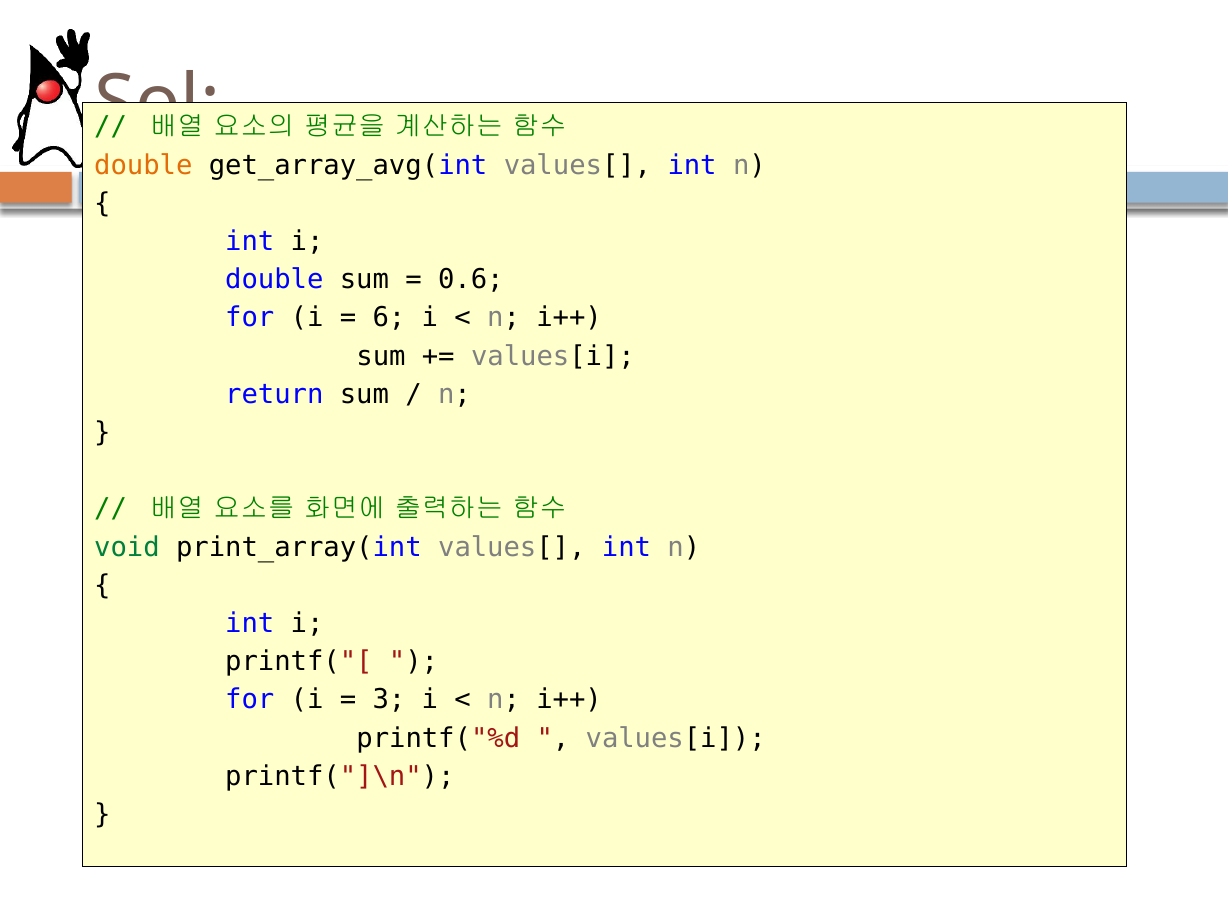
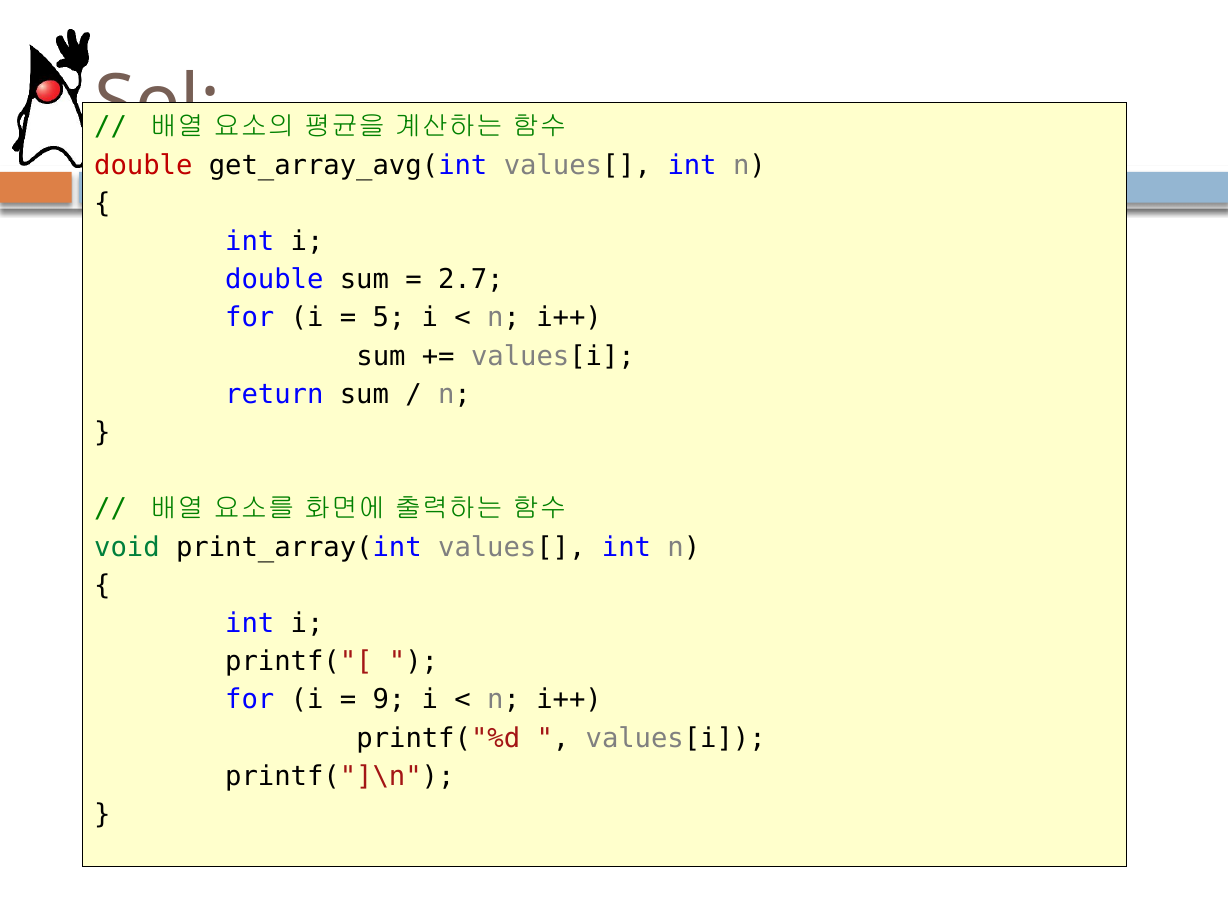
double colour: orange -> red (143, 165)
0.6: 0.6 -> 2.7 (471, 280)
6: 6 -> 5 (389, 318)
3: 3 -> 9 (389, 700)
